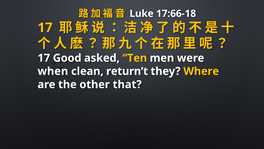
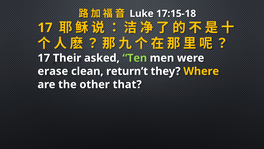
17:66-18: 17:66-18 -> 17:15-18 (176, 14)
Good: Good -> Their (67, 58)
Ten colour: yellow -> light green (135, 58)
when: when -> erase (53, 71)
